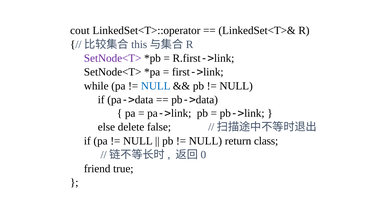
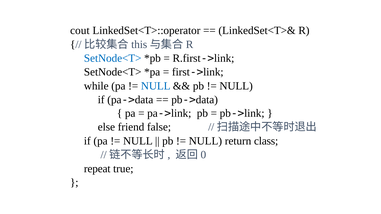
SetNode<T> colour: purple -> blue (113, 58)
delete: delete -> friend (131, 127)
friend: friend -> repeat (97, 169)
